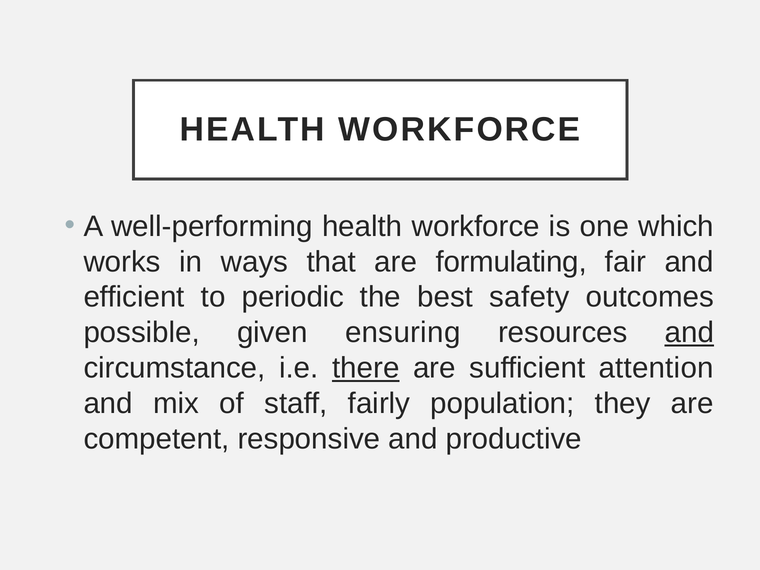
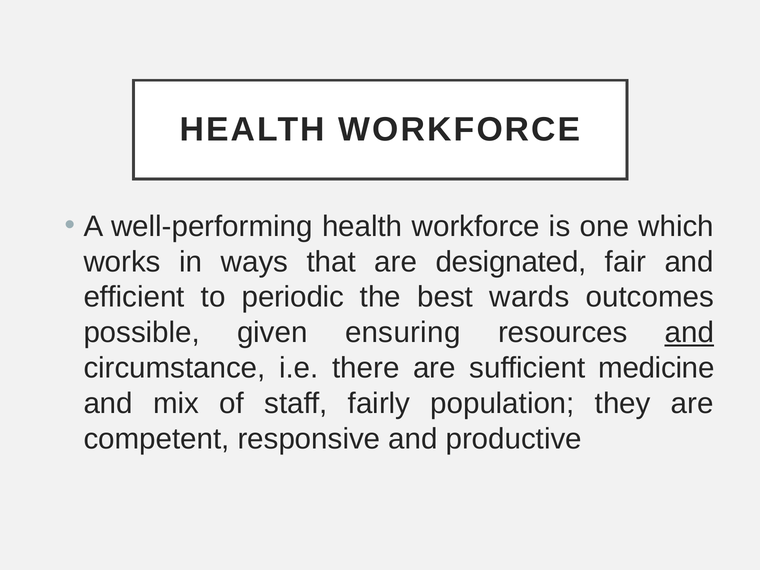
formulating: formulating -> designated (511, 262)
safety: safety -> wards (529, 297)
there underline: present -> none (366, 368)
attention: attention -> medicine (656, 368)
